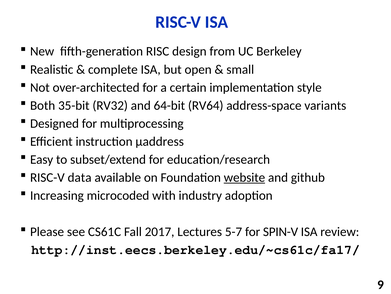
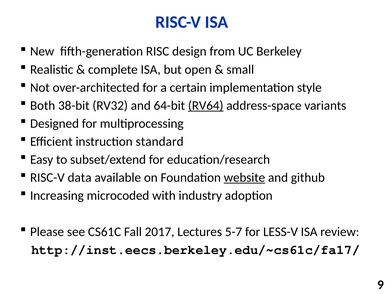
35-bit: 35-bit -> 38-bit (74, 105)
RV64 underline: none -> present (206, 105)
µaddress: µaddress -> standard (160, 141)
SPIN-V: SPIN-V -> LESS-V (281, 231)
